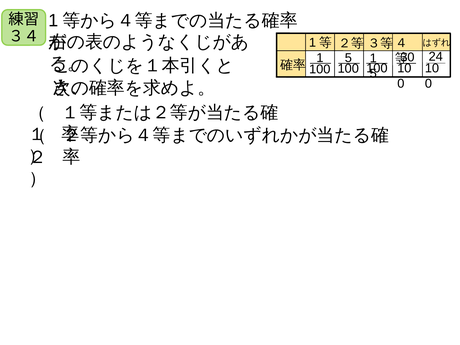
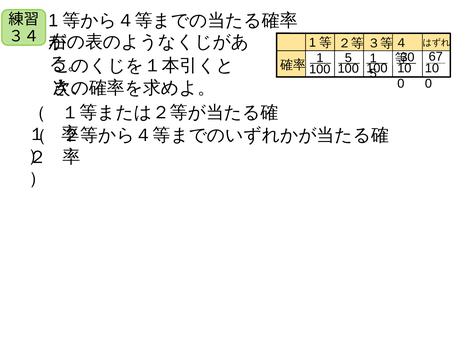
24: 24 -> 67 (436, 57)
